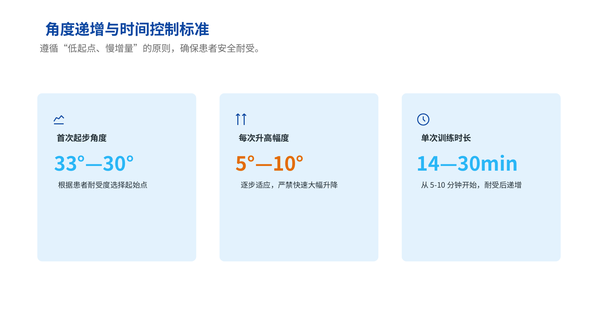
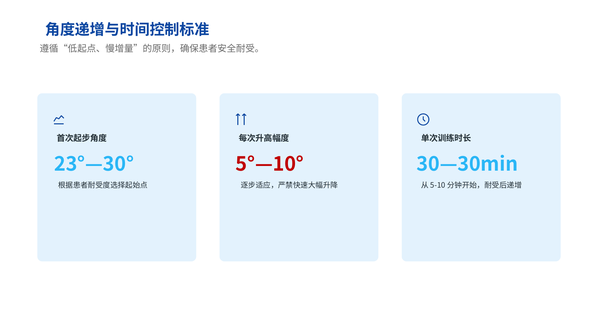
33°—30°: 33°—30° -> 23°—30° (94, 165)
5°—10° colour: orange -> red (270, 165)
14—30min: 14—30min -> 30—30min (467, 165)
